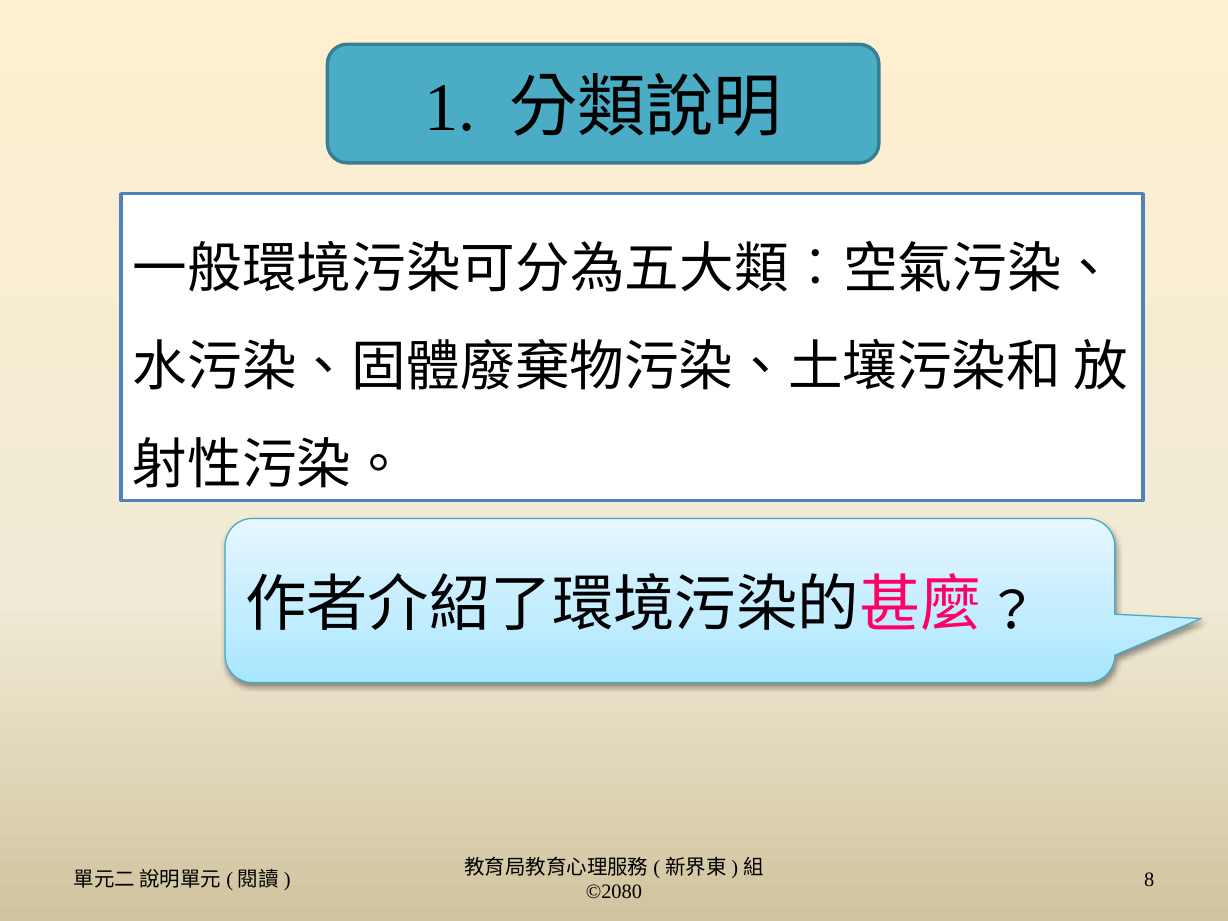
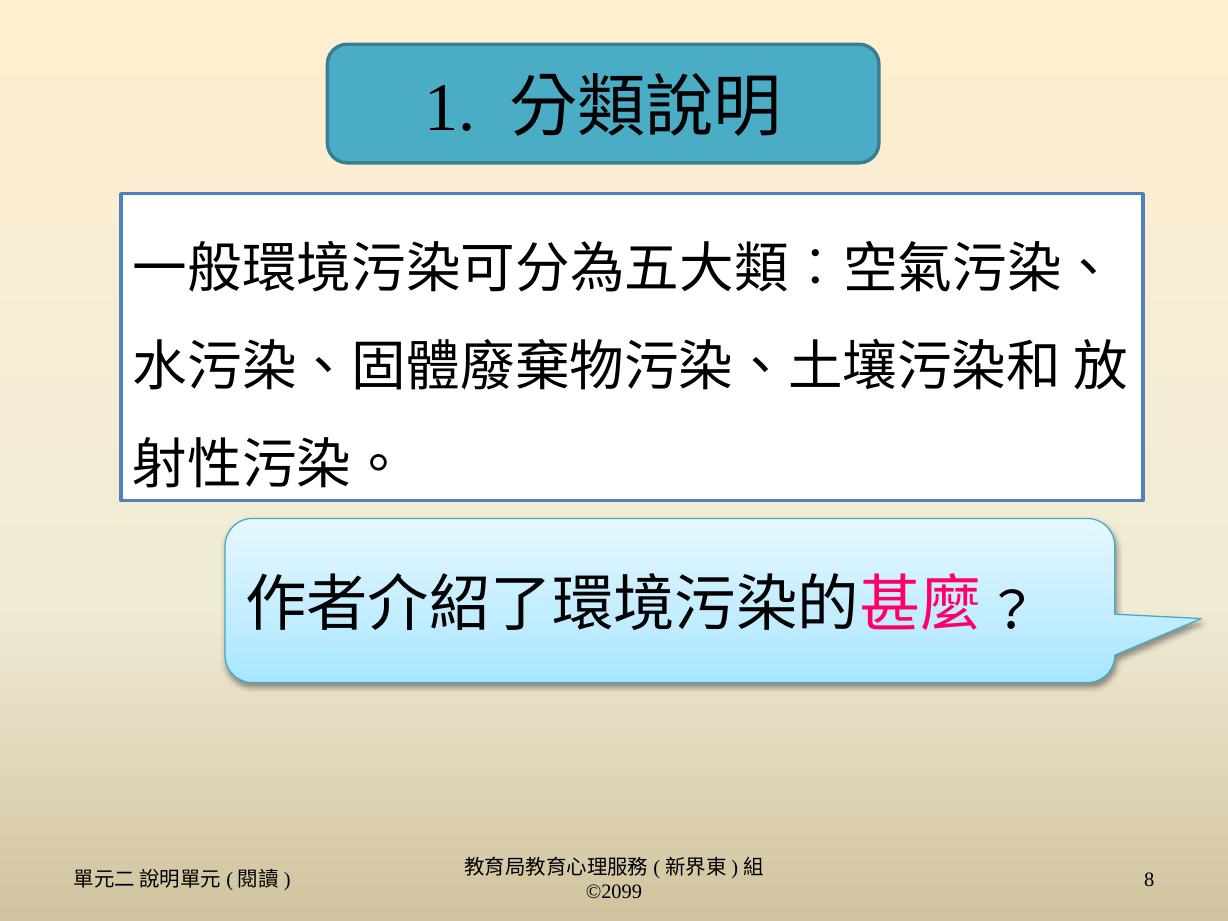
©2080: ©2080 -> ©2099 (614, 892)
